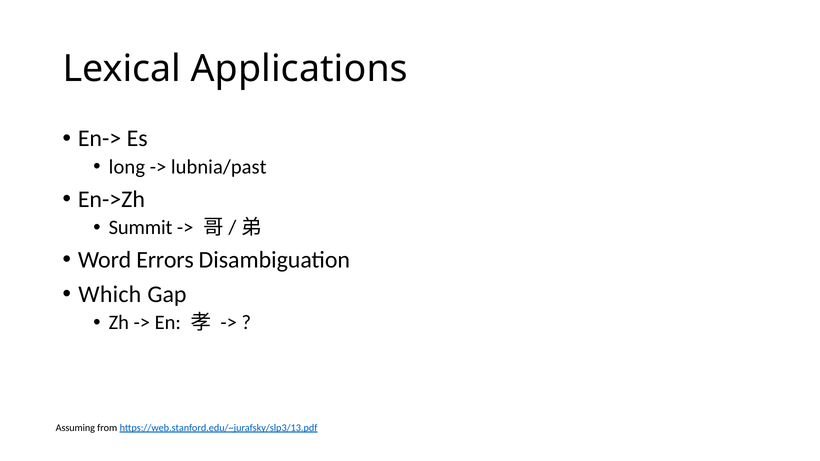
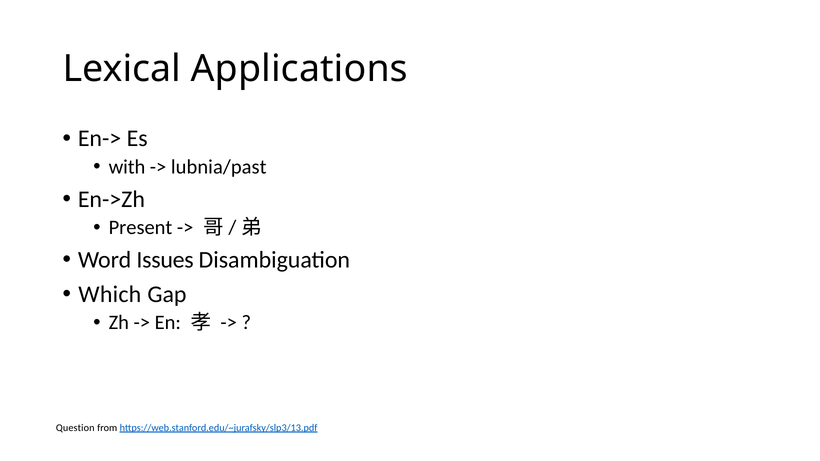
long: long -> with (127, 167)
Summit: Summit -> Present (140, 228)
Errors: Errors -> Issues (165, 260)
Assuming: Assuming -> Question (75, 428)
